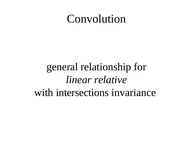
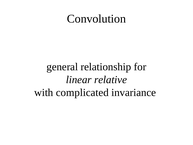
intersections: intersections -> complicated (82, 92)
